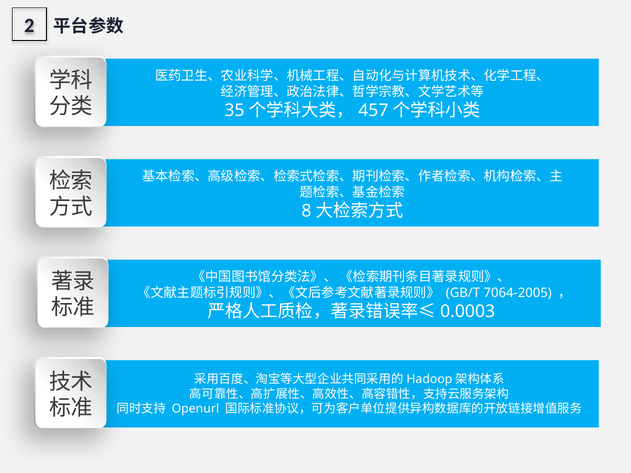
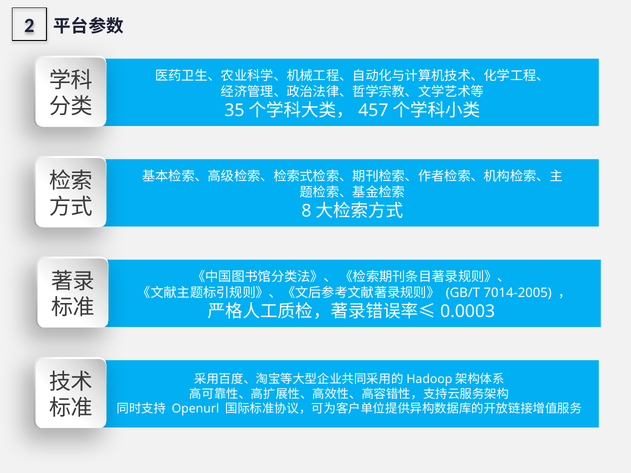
7064-2005: 7064-2005 -> 7014-2005 (518, 293)
